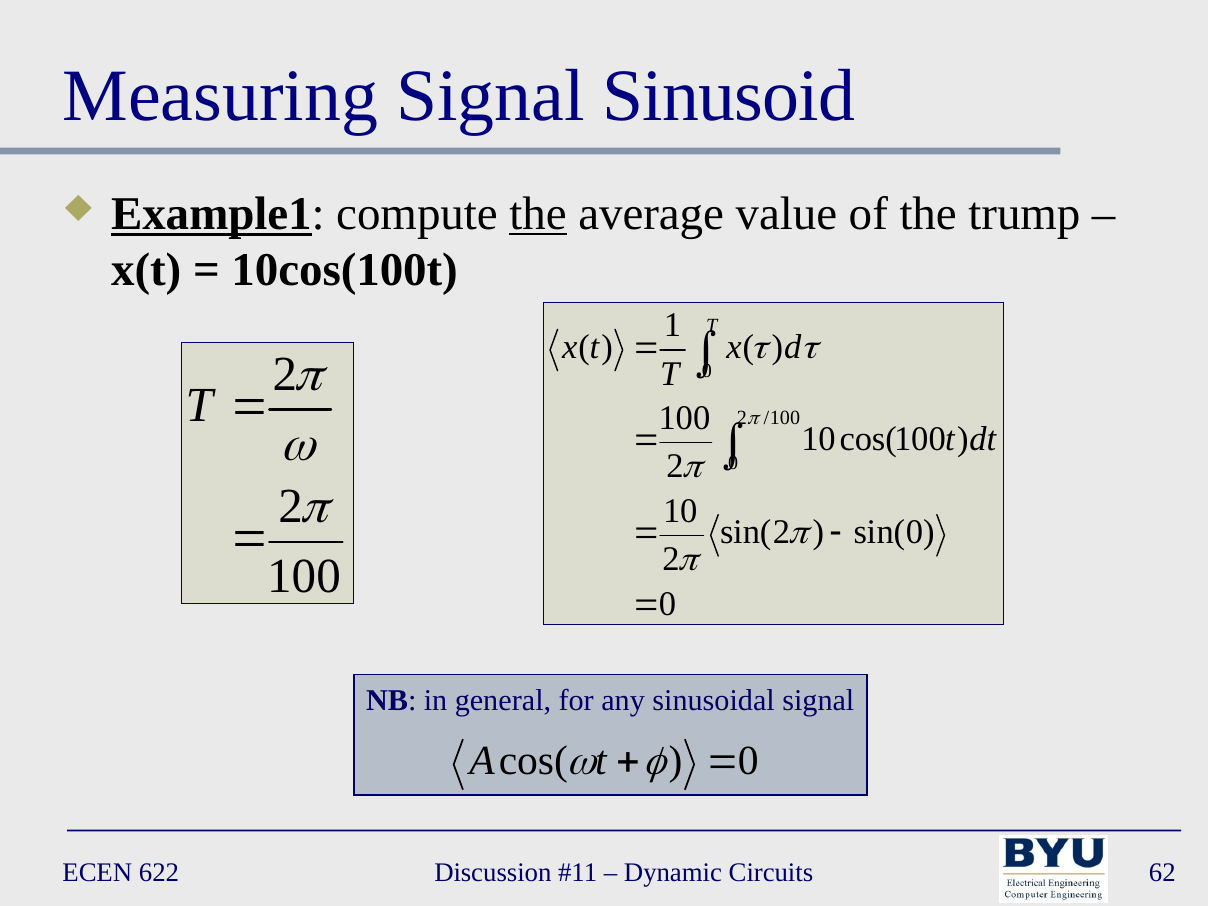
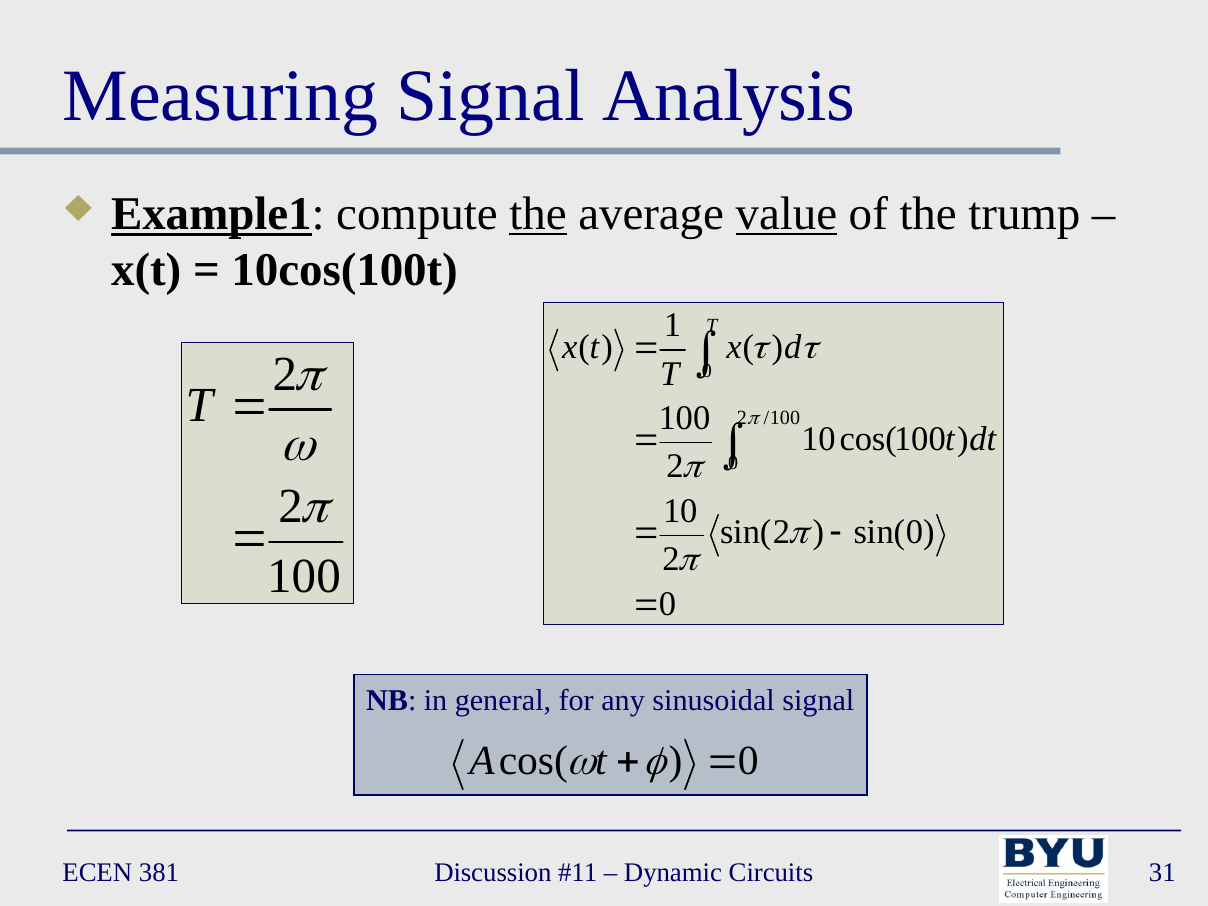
Sinusoid: Sinusoid -> Analysis (729, 96)
value underline: none -> present (786, 214)
622: 622 -> 381 (159, 873)
62: 62 -> 31 (1162, 873)
